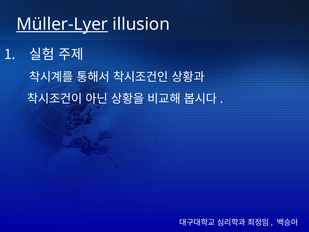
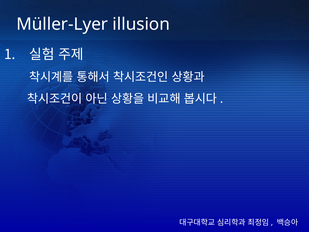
Müller-Lyer underline: present -> none (62, 24)
